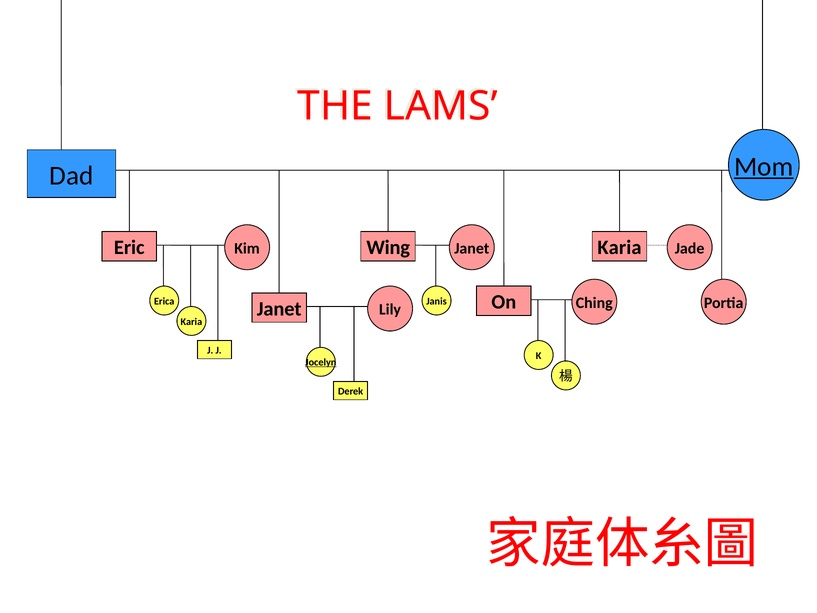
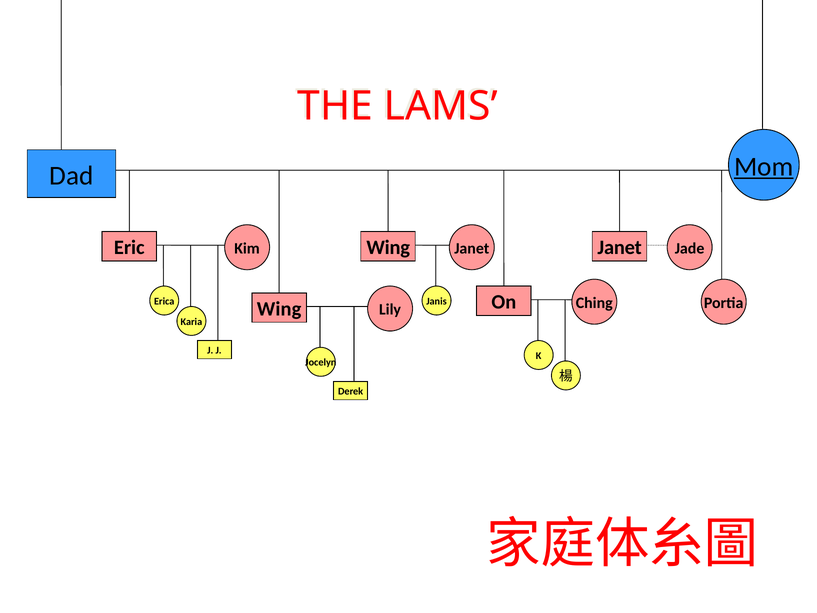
Karia: Karia -> Janet (620, 248)
Janet: Janet -> Wing (279, 309)
Jocelyn underline: present -> none (321, 362)
